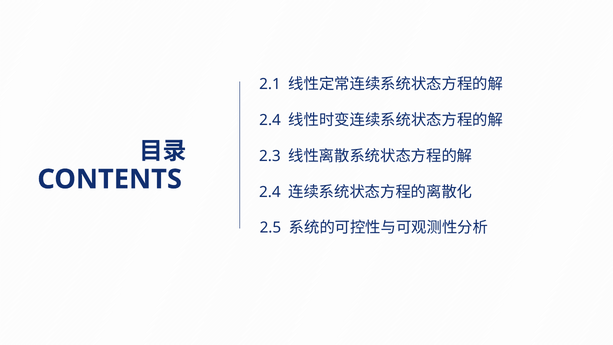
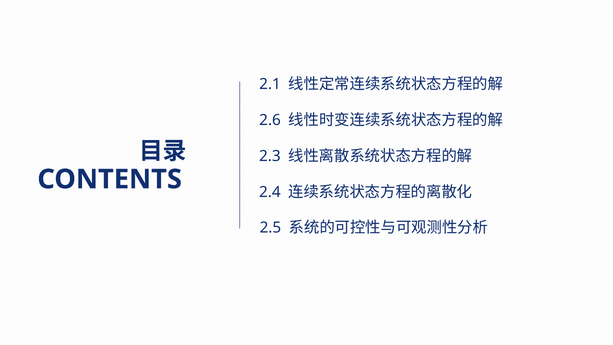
2.4: 2.4 -> 2.6 (270, 120)
